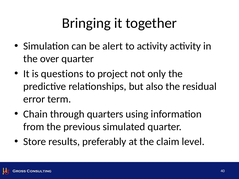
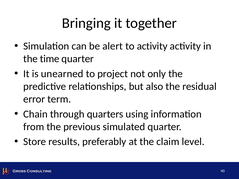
over: over -> time (50, 59)
questions: questions -> unearned (62, 74)
